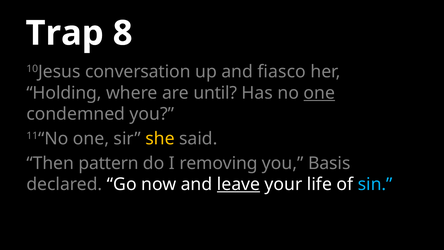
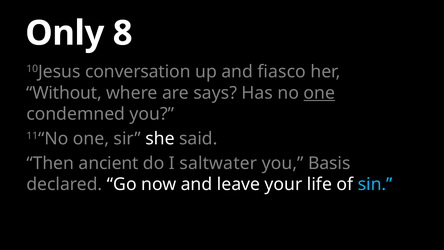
Trap: Trap -> Only (65, 33)
Holding: Holding -> Without (64, 93)
until: until -> says (215, 93)
she colour: yellow -> white (160, 139)
pattern: pattern -> ancient (109, 163)
removing: removing -> saltwater (218, 163)
leave underline: present -> none (238, 184)
